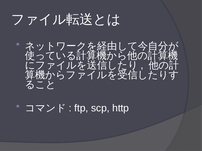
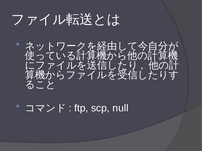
http: http -> null (120, 108)
